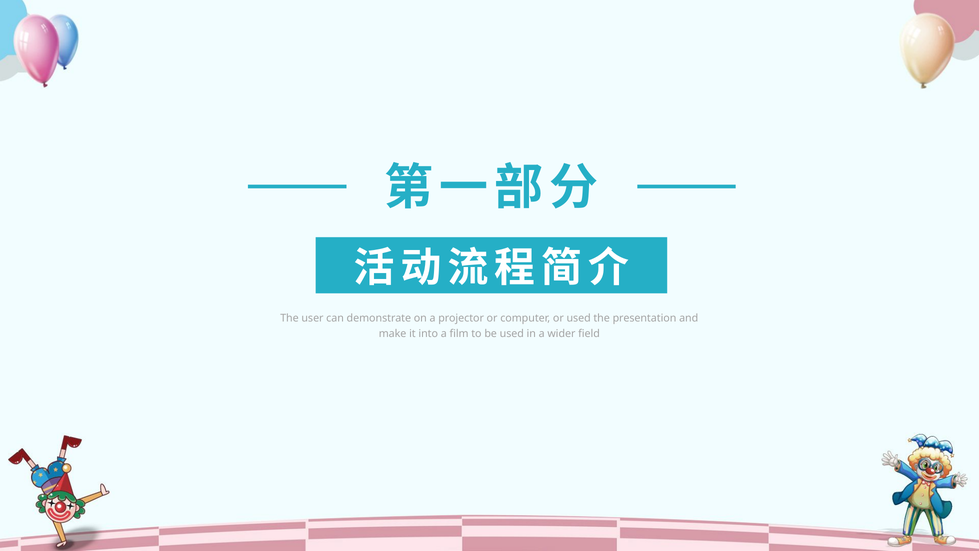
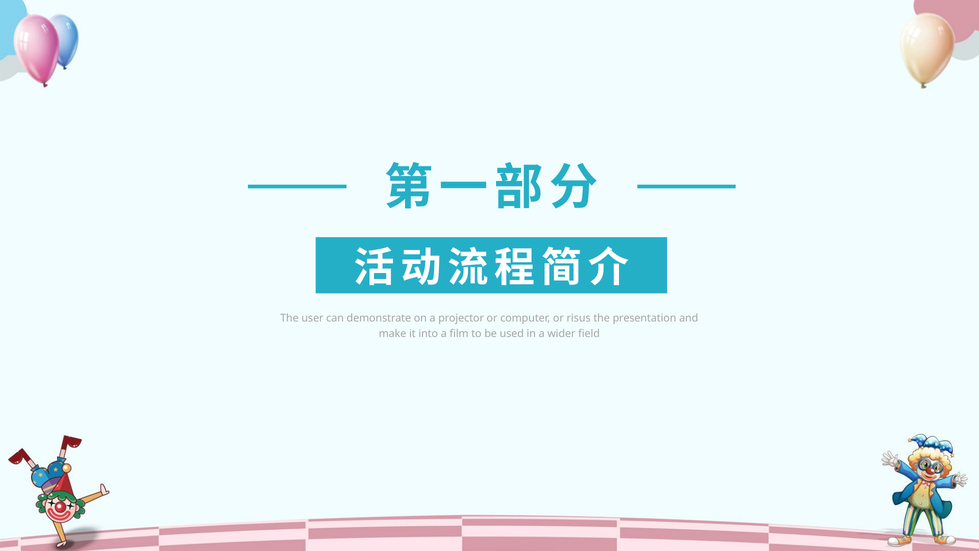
or used: used -> risus (579, 318)
